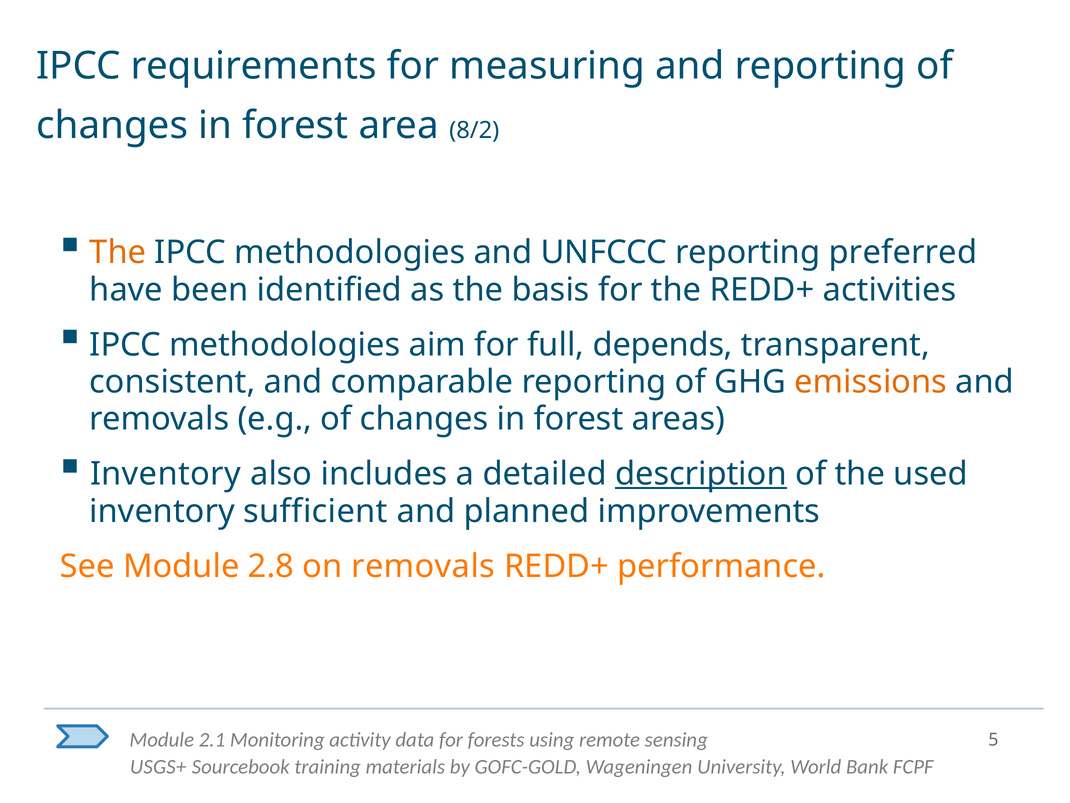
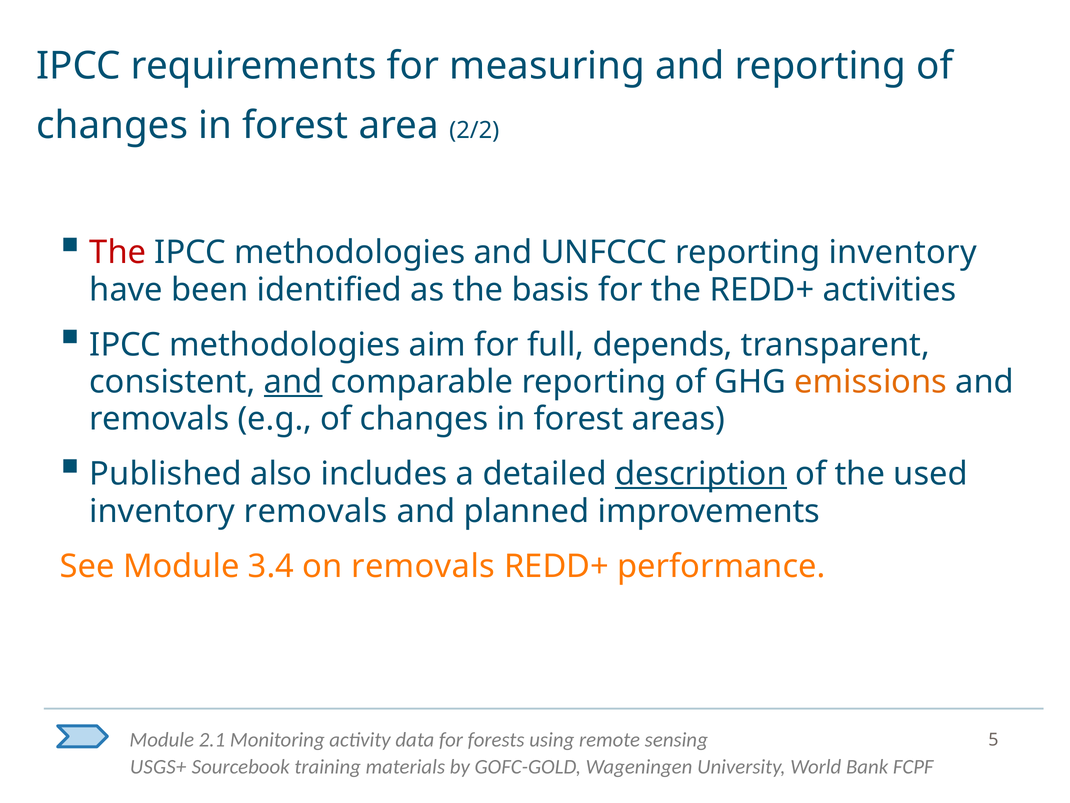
8/2: 8/2 -> 2/2 (474, 130)
The colour: orange -> red (118, 252)
reporting preferred: preferred -> inventory (903, 252)
and underline: none -> present (293, 382)
Inventory: Inventory -> Published (166, 474)
inventory sufficient: sufficient -> removals (316, 511)
2.8: 2.8 -> 3.4 (271, 566)
